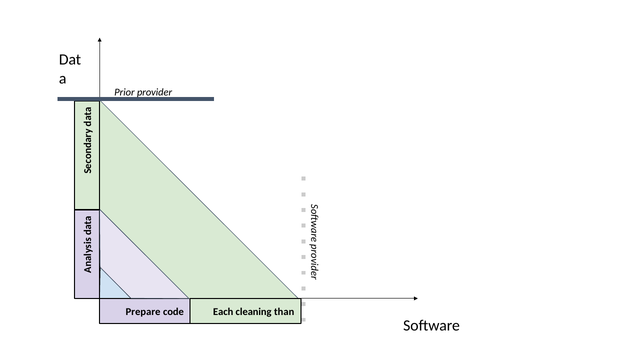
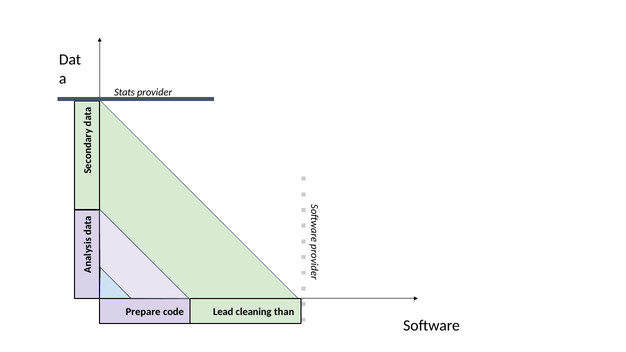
Prior: Prior -> Stats (125, 93)
Each: Each -> Lead (223, 312)
